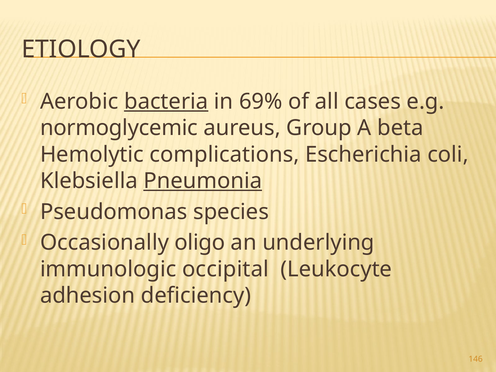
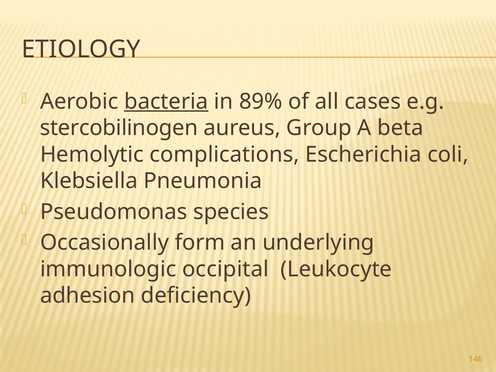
69%: 69% -> 89% (261, 102)
normoglycemic: normoglycemic -> stercobilinogen (119, 128)
Pneumonia underline: present -> none (203, 181)
oligo: oligo -> form (200, 243)
